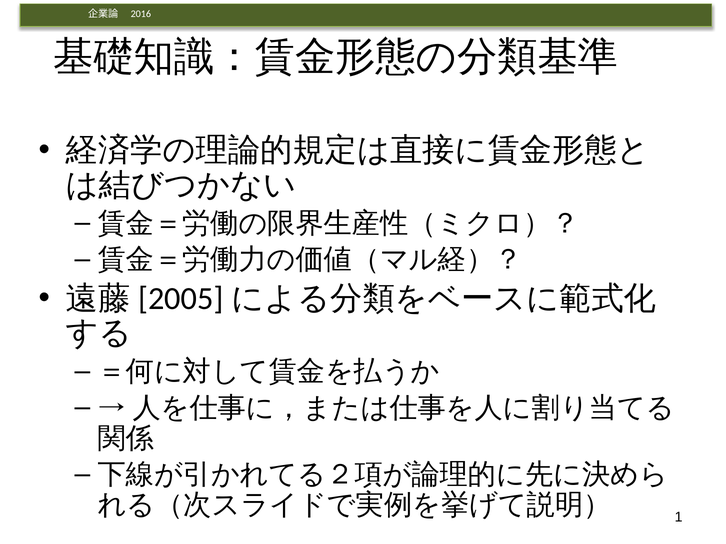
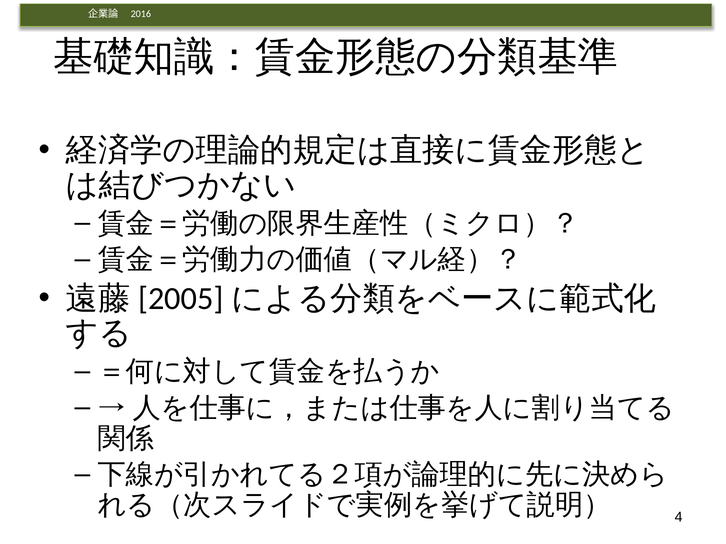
1: 1 -> 4 (679, 518)
